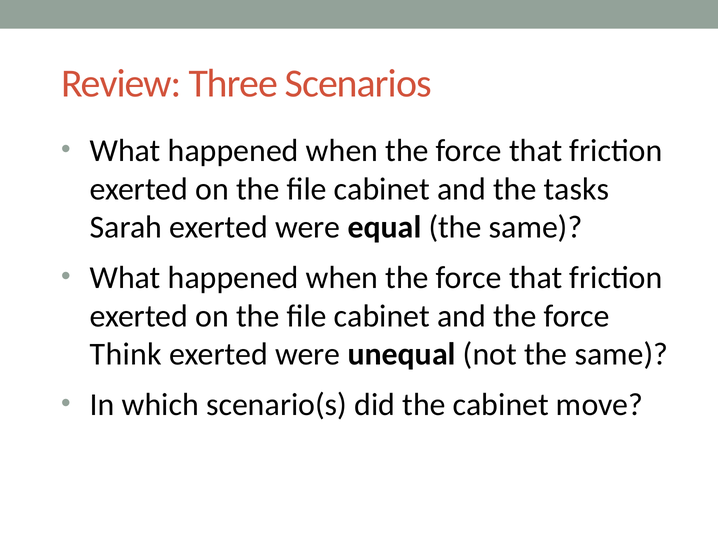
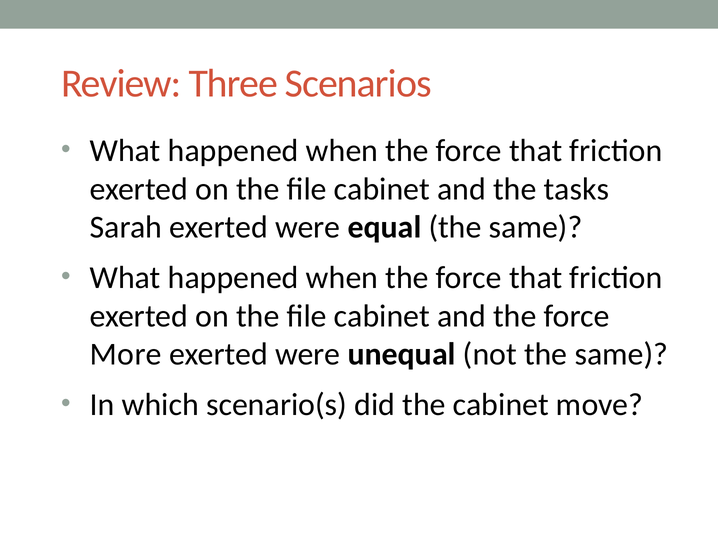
Think: Think -> More (126, 354)
